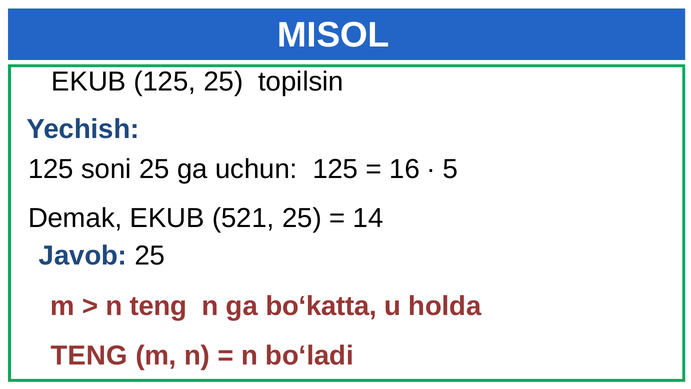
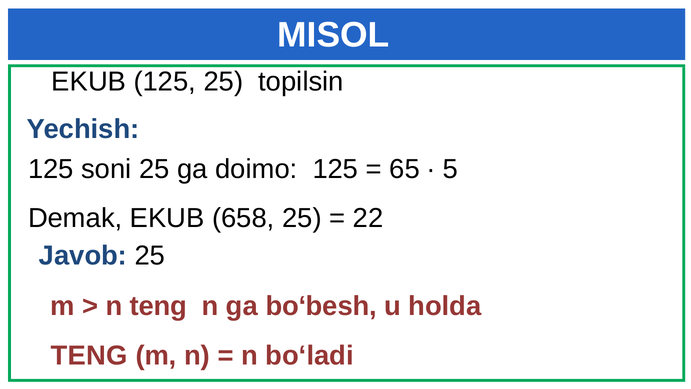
uchun: uchun -> doimo (256, 169)
16: 16 -> 65 (405, 169)
521: 521 -> 658 (243, 218)
14: 14 -> 22 (368, 218)
bo‘katta: bo‘katta -> bo‘besh (321, 306)
